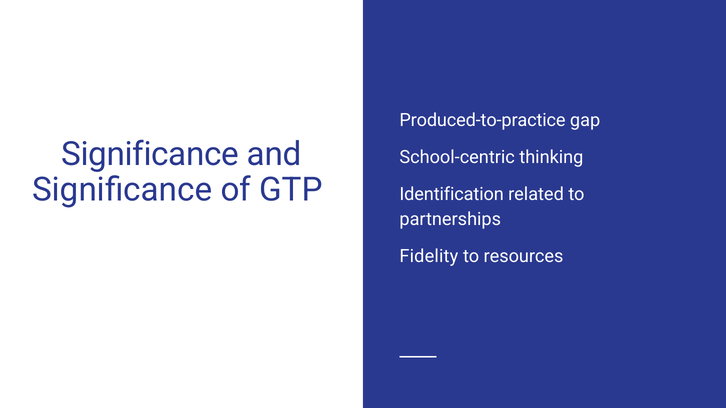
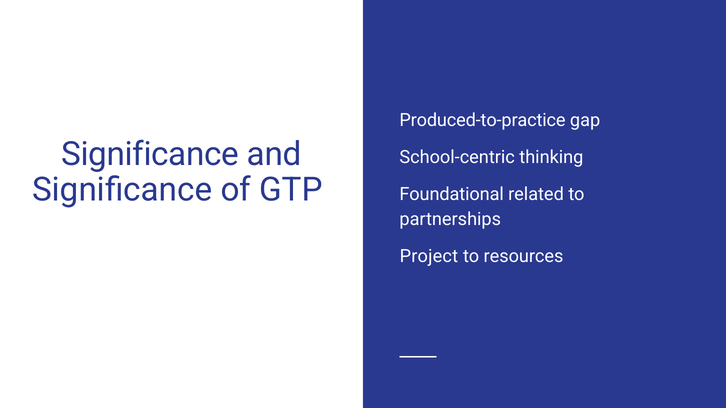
Identification: Identification -> Foundational (452, 195)
Fidelity: Fidelity -> Project (429, 257)
